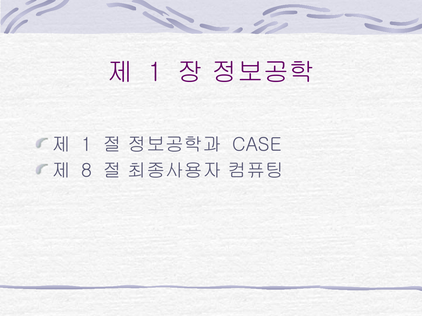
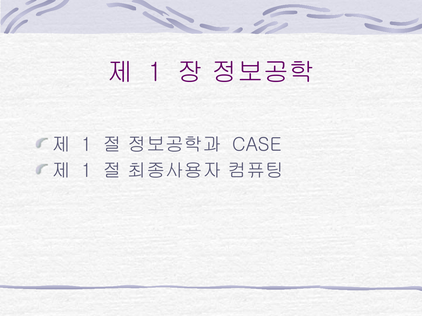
8: 8 -> 1 (87, 171)
